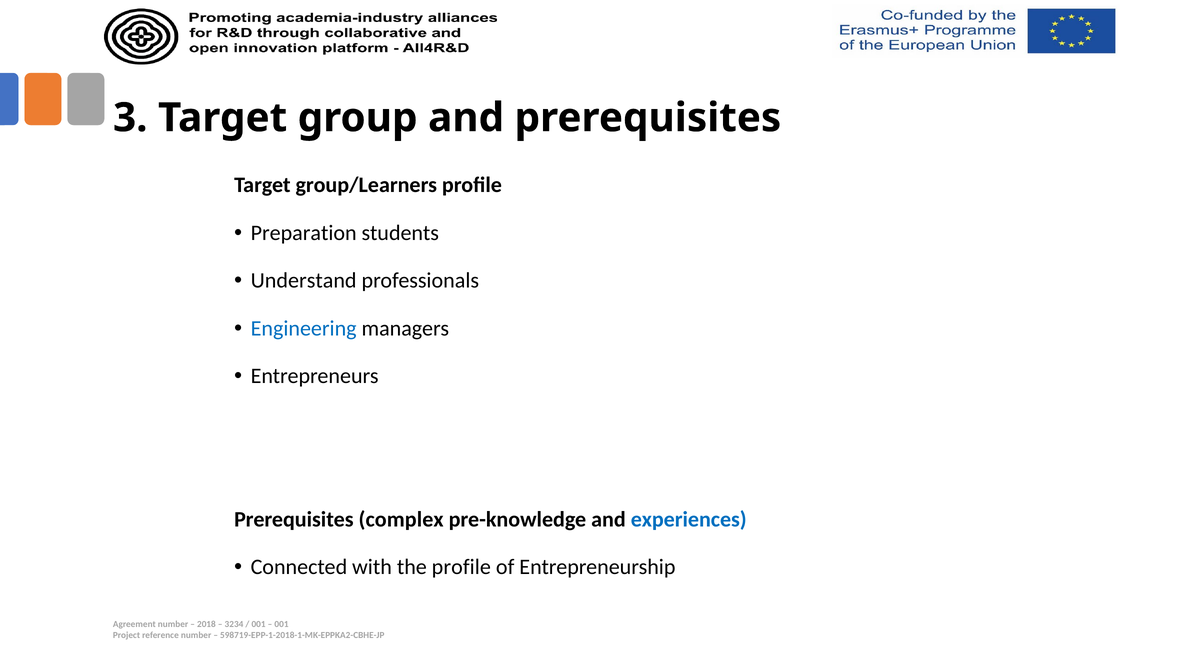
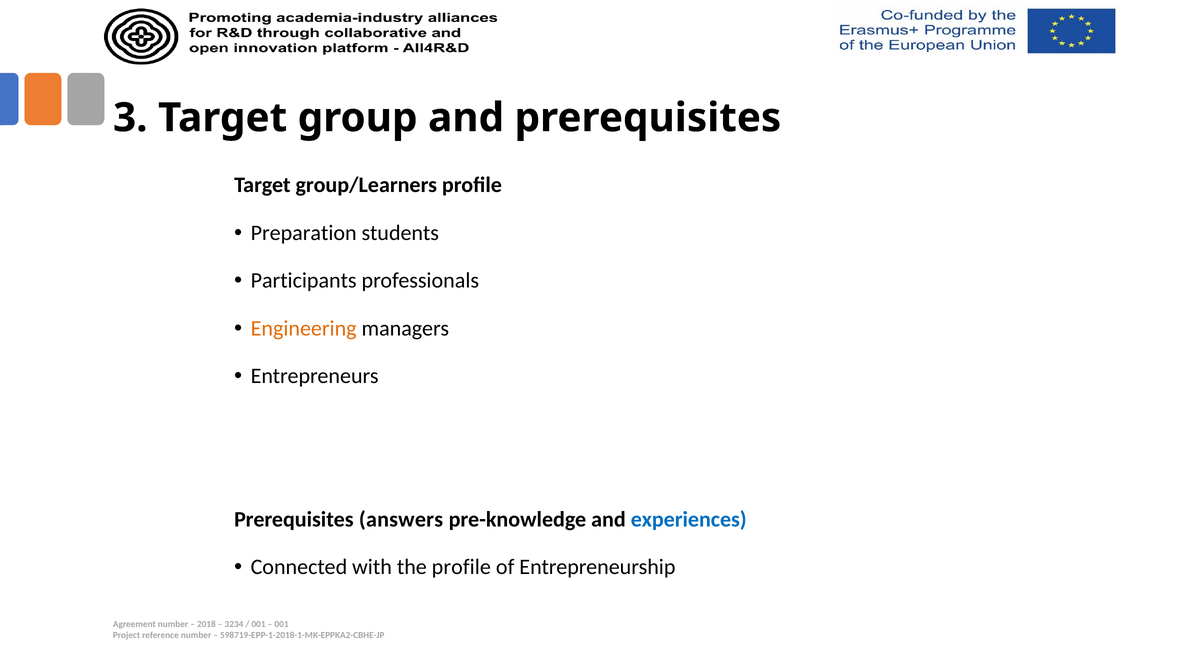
Understand: Understand -> Participants (304, 281)
Engineering colour: blue -> orange (304, 328)
complex: complex -> answers (401, 519)
